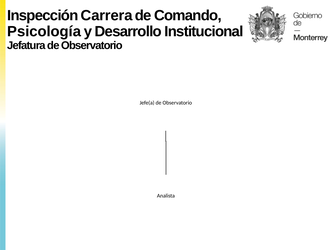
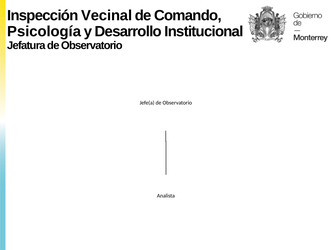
Carrera: Carrera -> Vecinal (107, 15)
